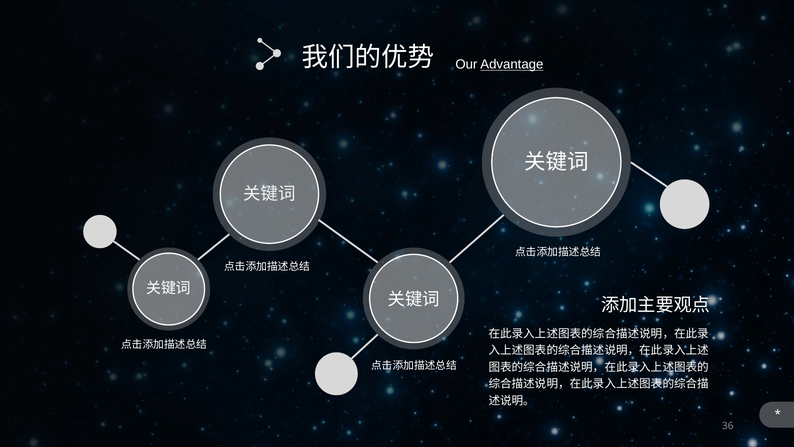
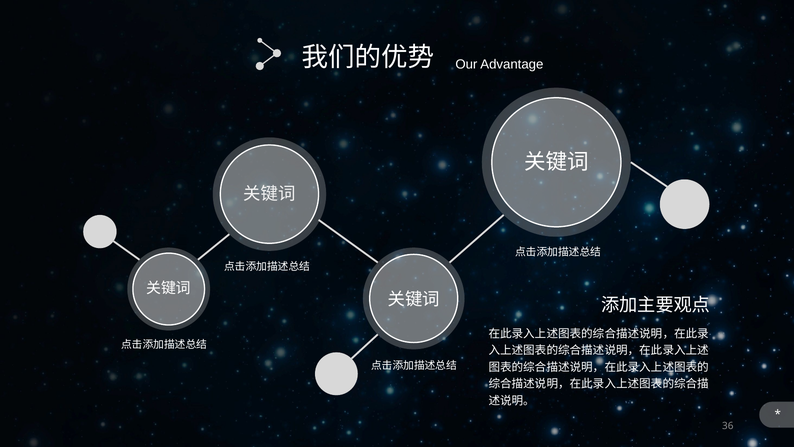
Advantage underline: present -> none (512, 65)
